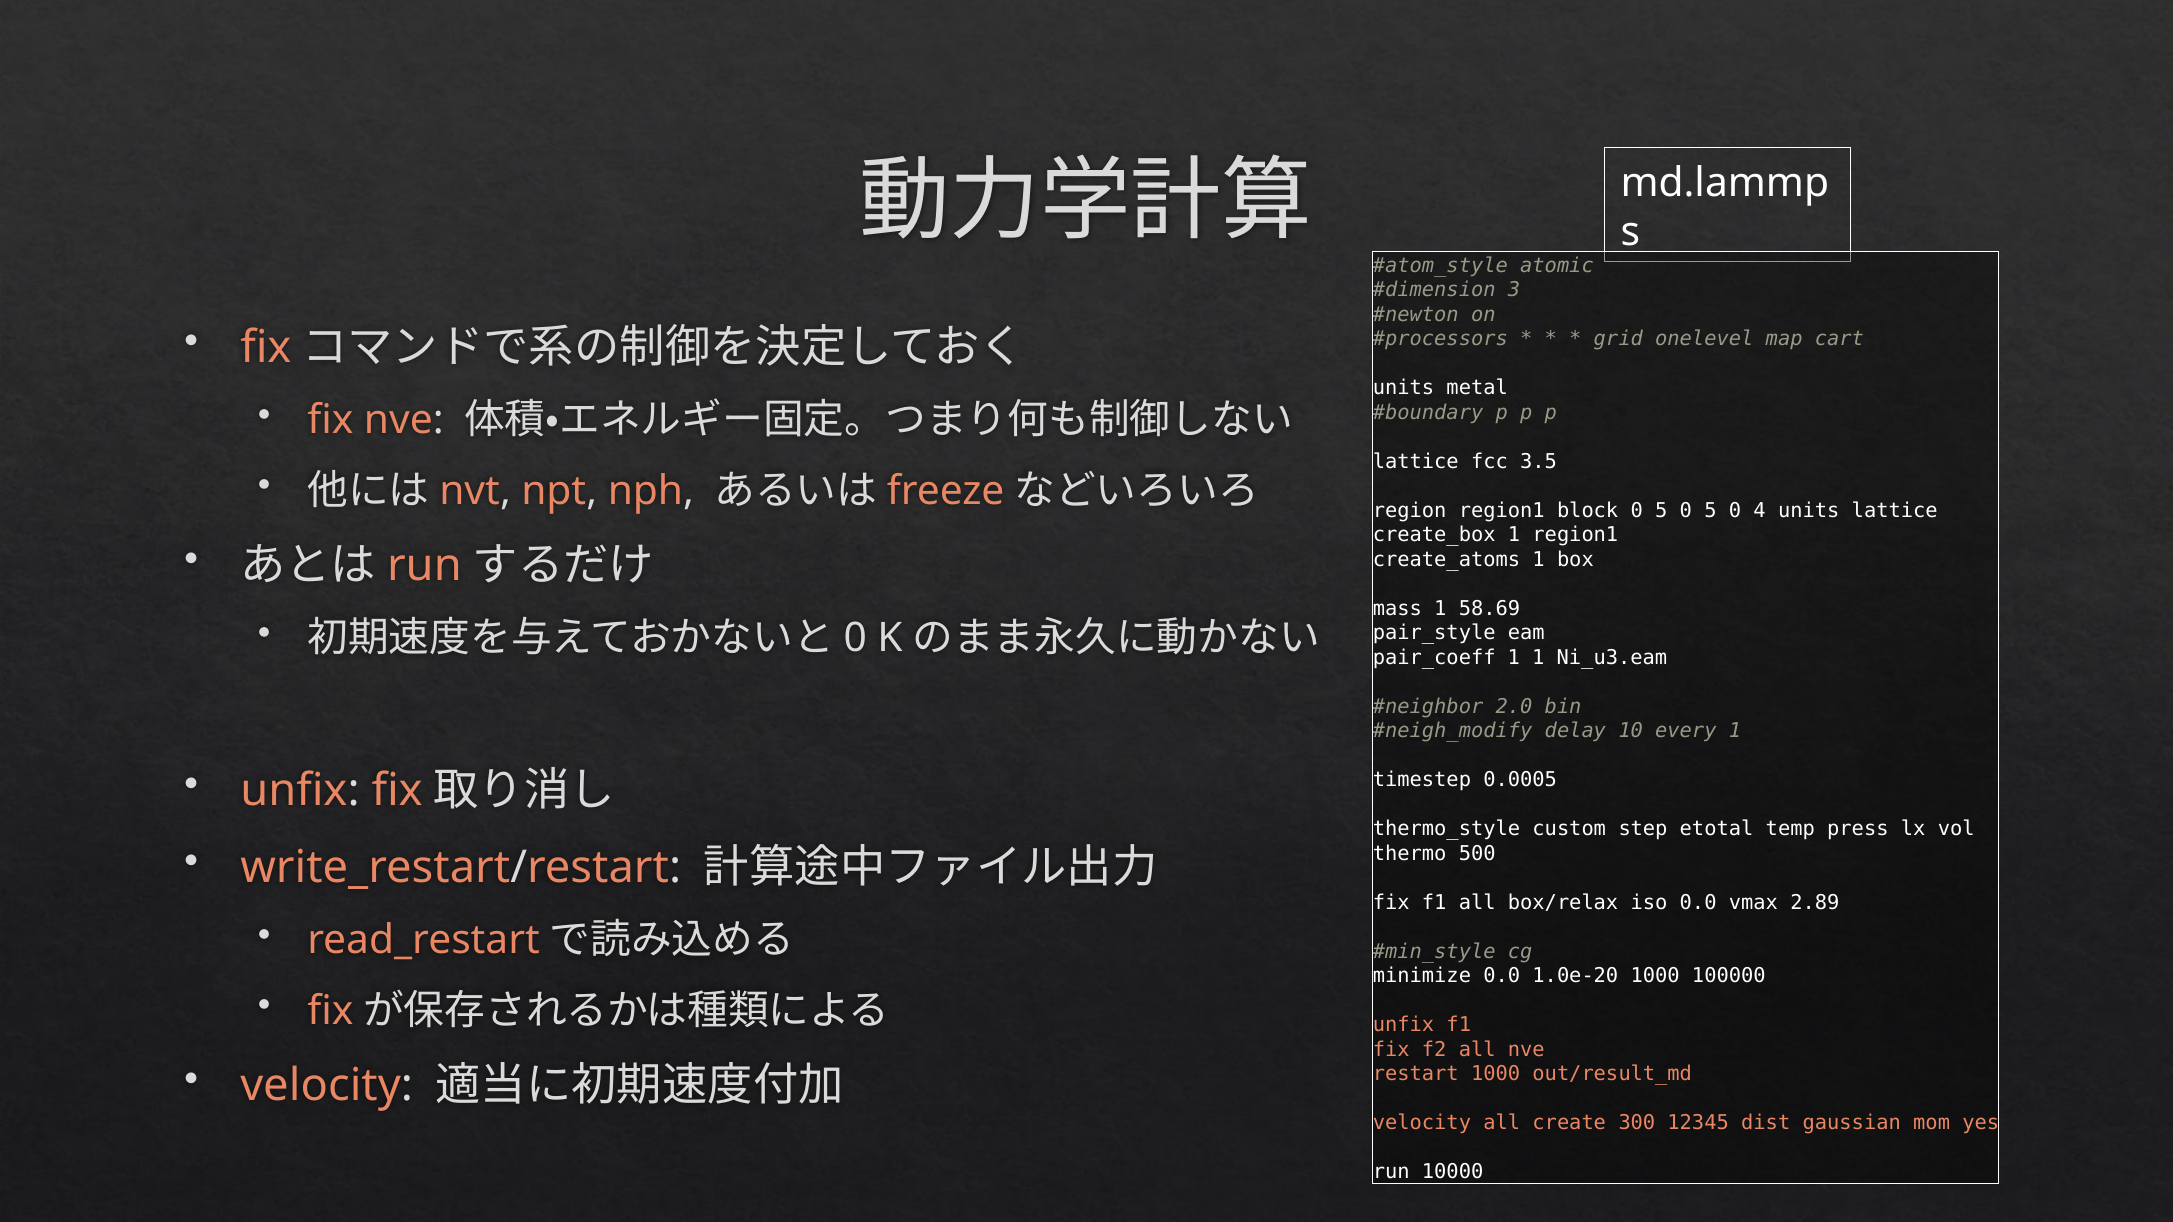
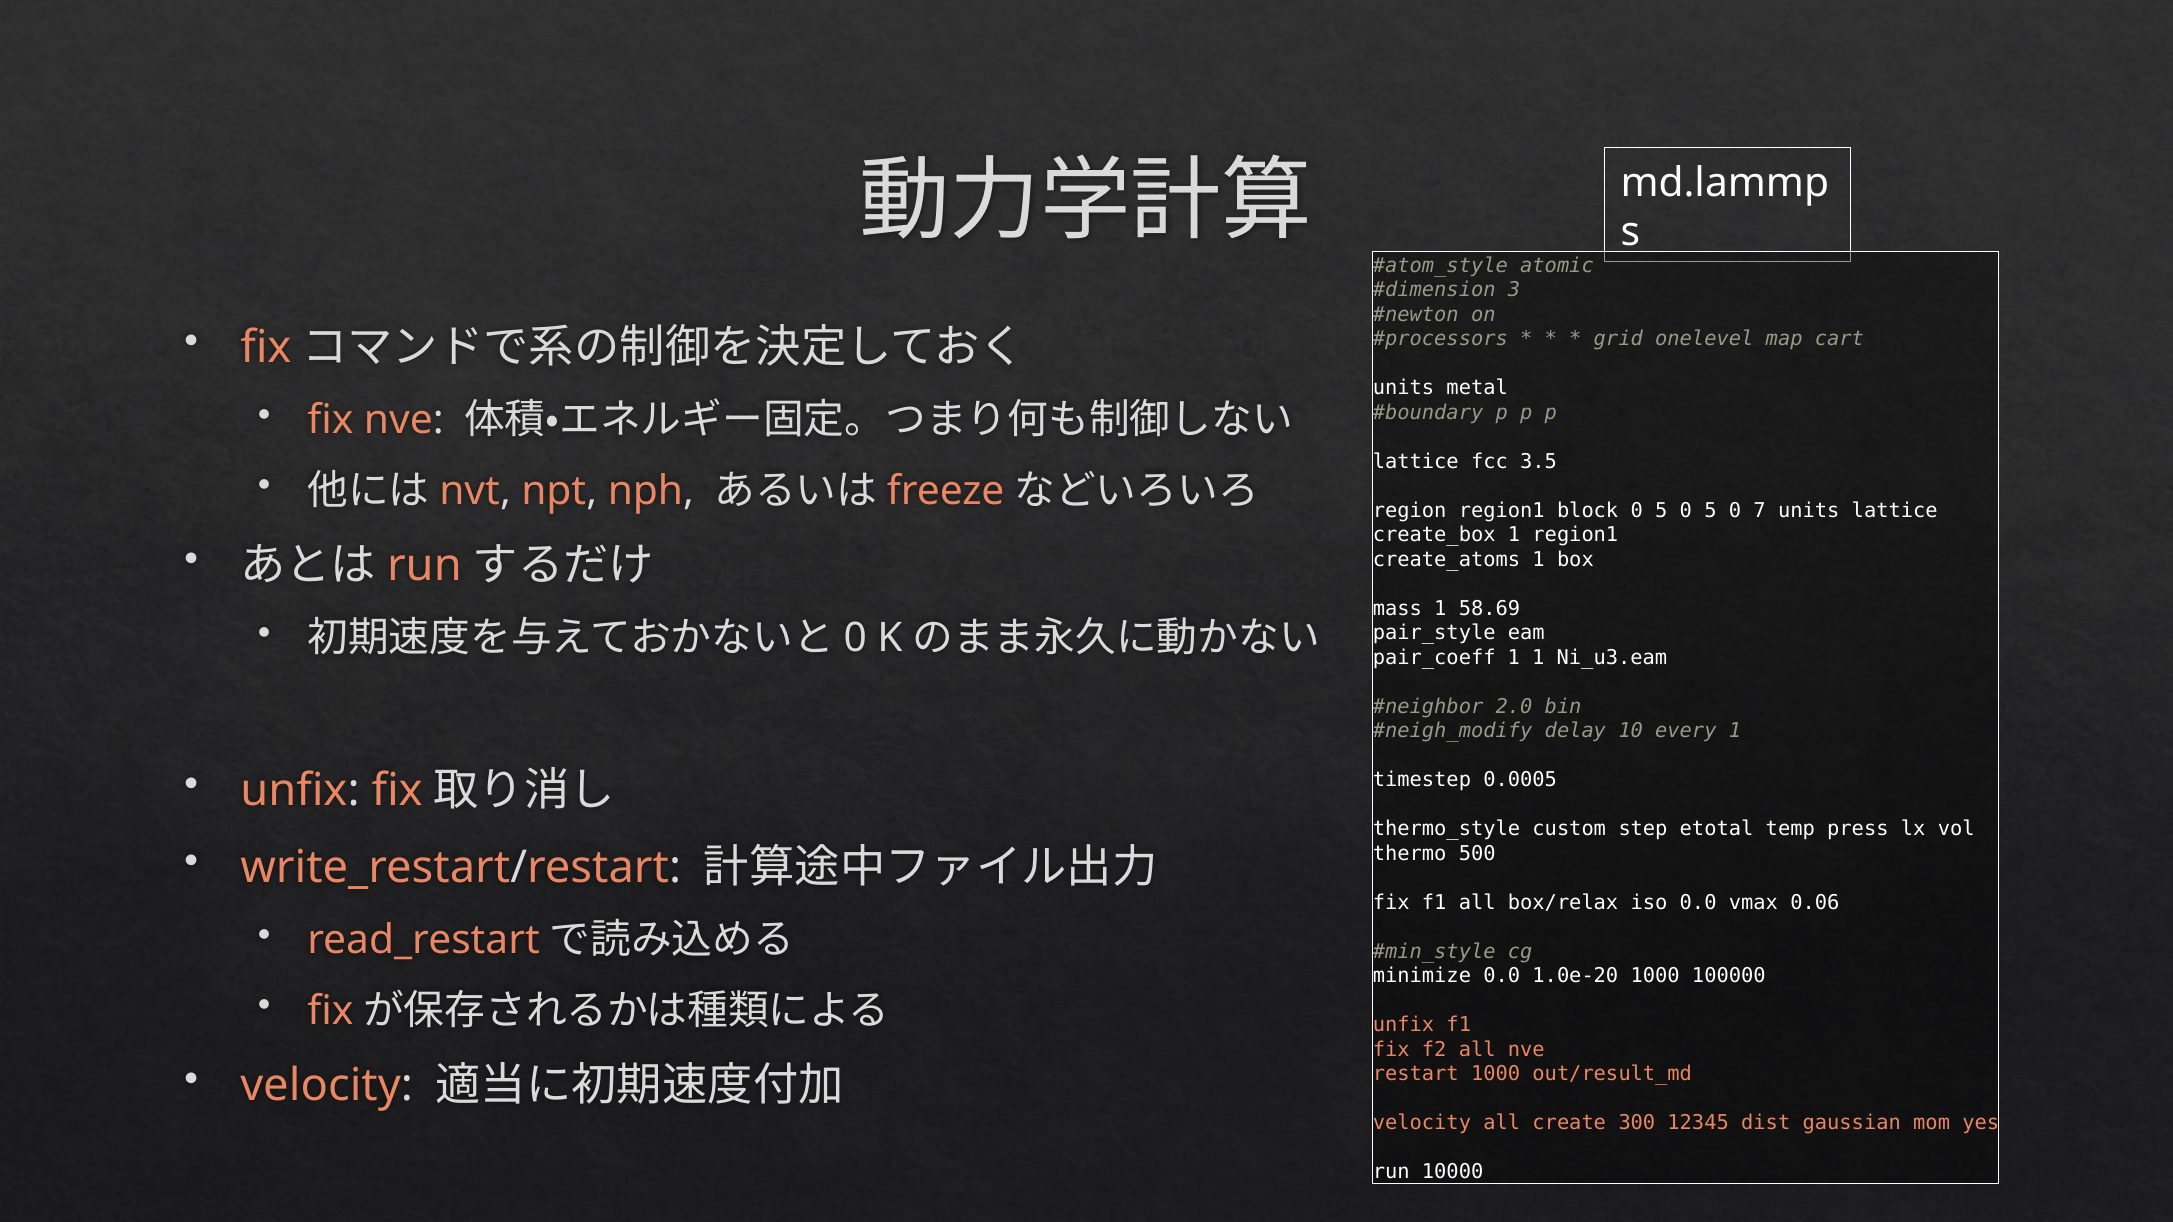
4: 4 -> 7 (1760, 511)
2.89: 2.89 -> 0.06 (1815, 903)
